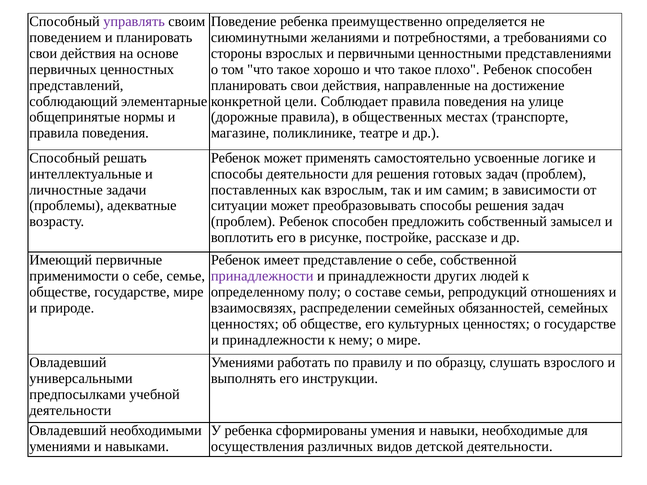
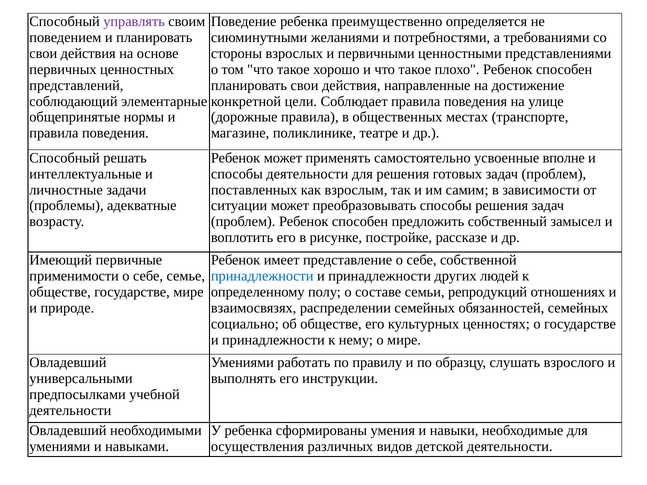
логике: логике -> вполне (564, 158)
принадлежности colour: purple -> blue (262, 276)
ценностях: ценностях -> социально (245, 324)
